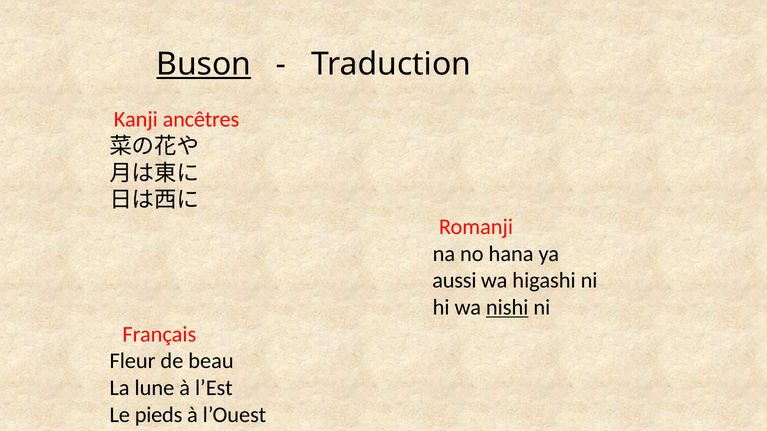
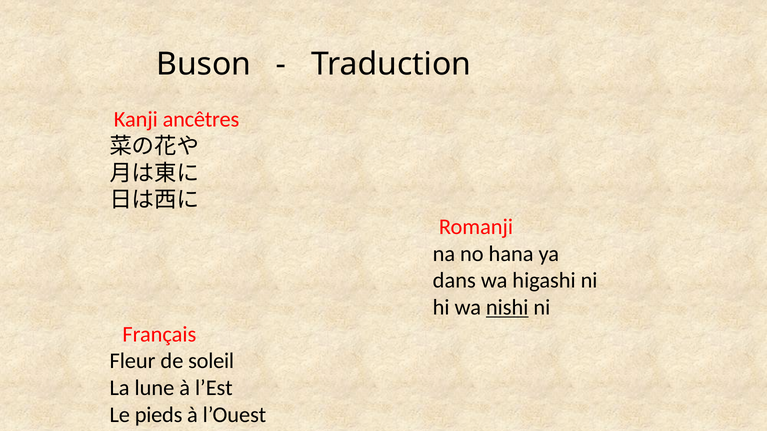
Buson underline: present -> none (204, 64)
aussi: aussi -> dans (454, 281)
beau: beau -> soleil (211, 361)
